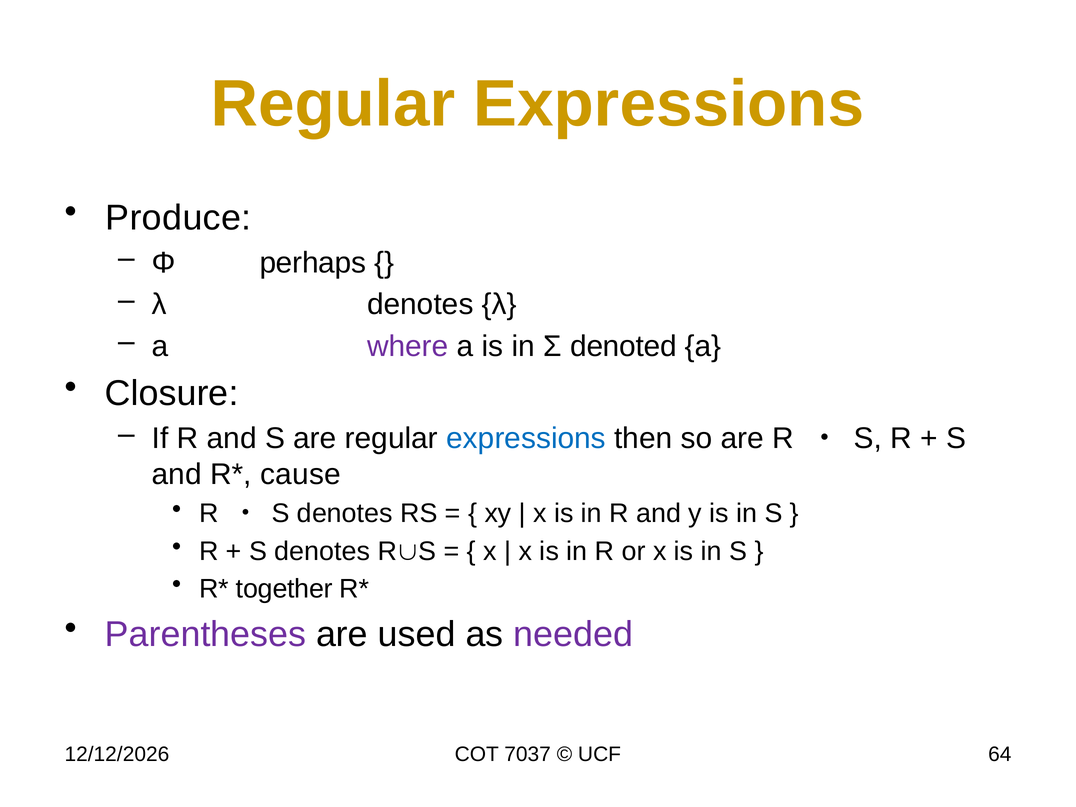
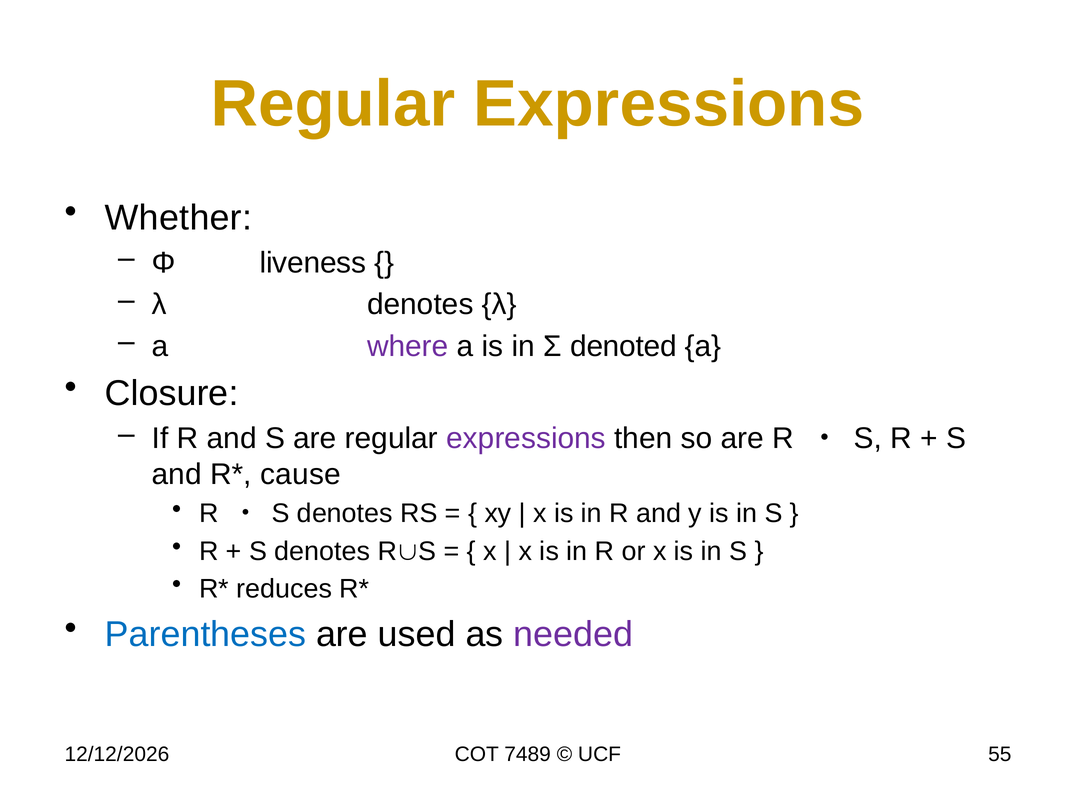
Produce: Produce -> Whether (178, 218)
perhaps: perhaps -> liveness (313, 263)
expressions colour: blue -> purple (526, 438)
together: together -> reduces (284, 589)
Parentheses colour: purple -> blue (206, 634)
7037: 7037 -> 7489 (528, 754)
64: 64 -> 55 (1000, 754)
